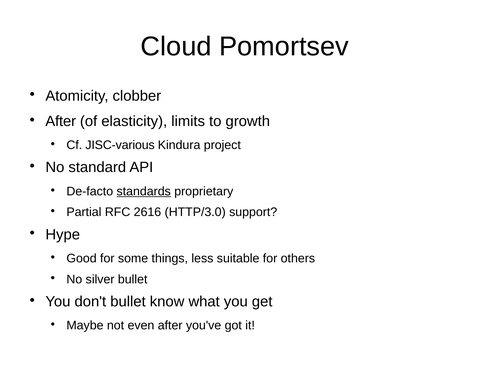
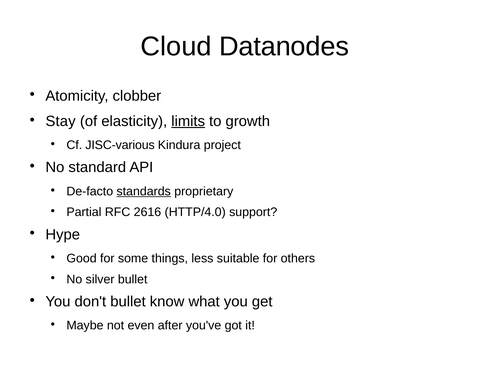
Pomortsev: Pomortsev -> Datanodes (284, 46)
After: After -> Stay (61, 121)
limits underline: none -> present (188, 121)
HTTP/3.0: HTTP/3.0 -> HTTP/4.0 (195, 212)
